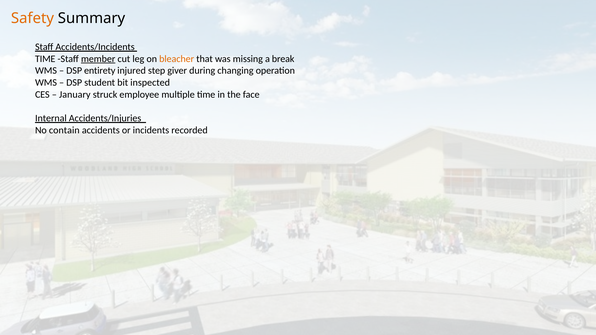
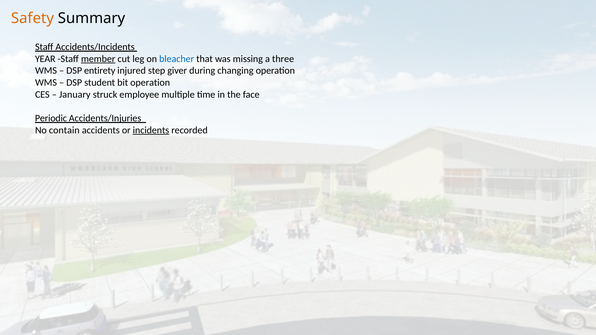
TIME: TIME -> YEAR (45, 59)
bleacher colour: orange -> blue (177, 59)
break: break -> three (283, 59)
bit inspected: inspected -> operation (150, 83)
Internal: Internal -> Periodic (51, 118)
incidents underline: none -> present (151, 130)
